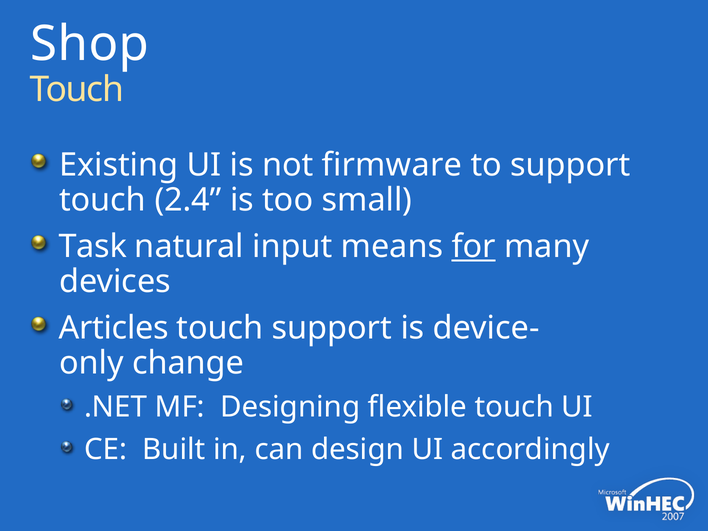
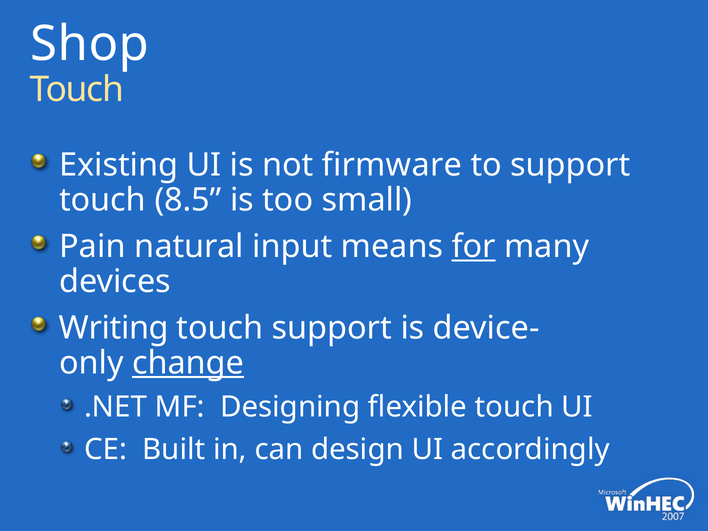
2.4: 2.4 -> 8.5 (188, 200)
Task: Task -> Pain (93, 246)
Articles: Articles -> Writing (114, 328)
change underline: none -> present (188, 363)
